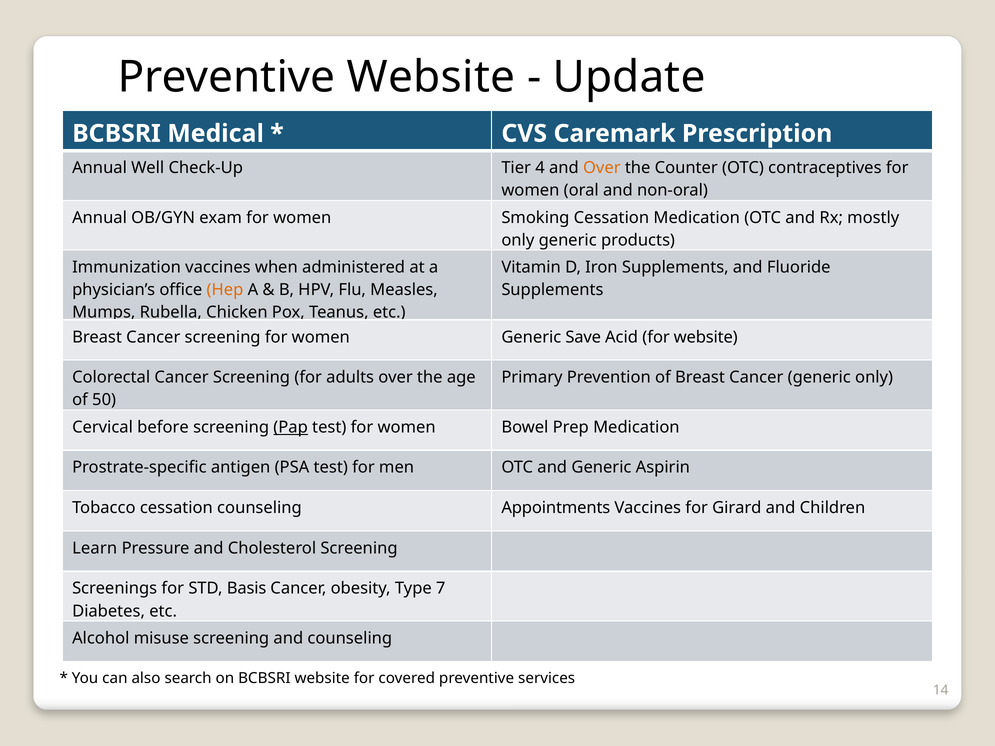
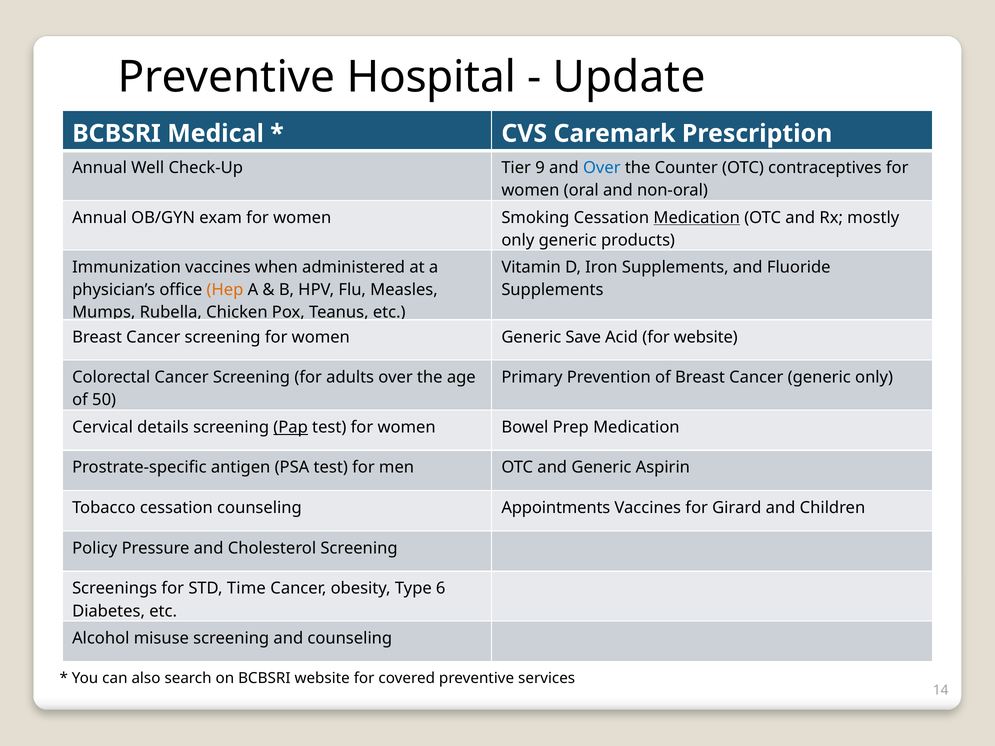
Preventive Website: Website -> Hospital (431, 77)
4: 4 -> 9 (540, 168)
Over colour: orange -> blue (602, 168)
Medication underline: none -> present (697, 218)
before: before -> details (163, 427)
Learn: Learn -> Policy (95, 548)
Basis: Basis -> Time (246, 589)
7: 7 -> 6 (441, 589)
